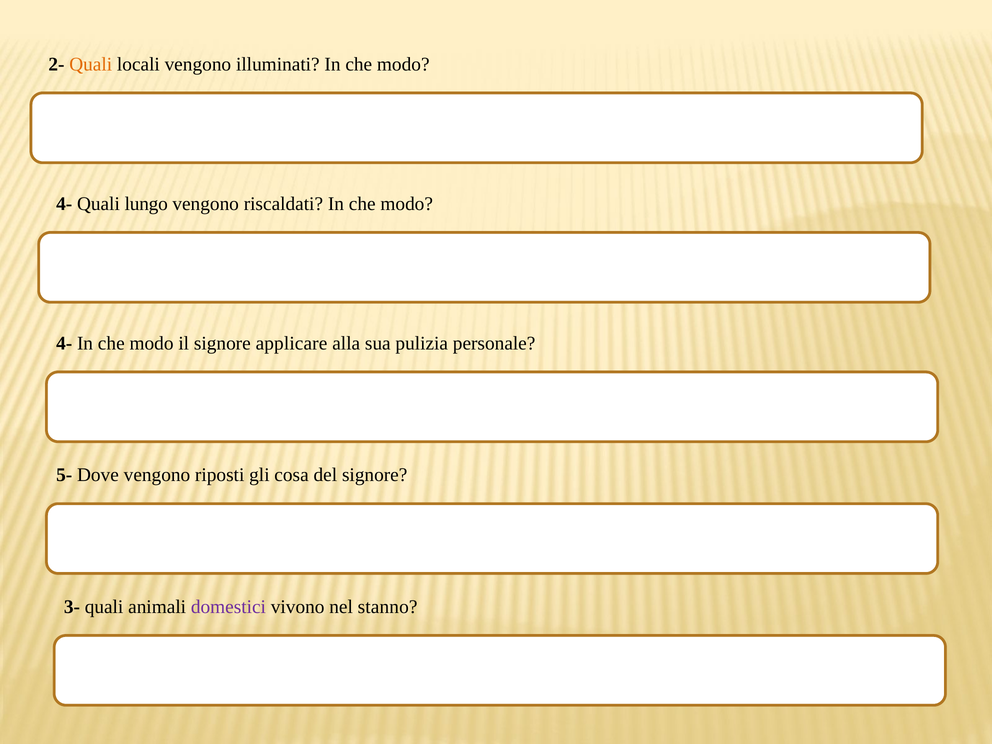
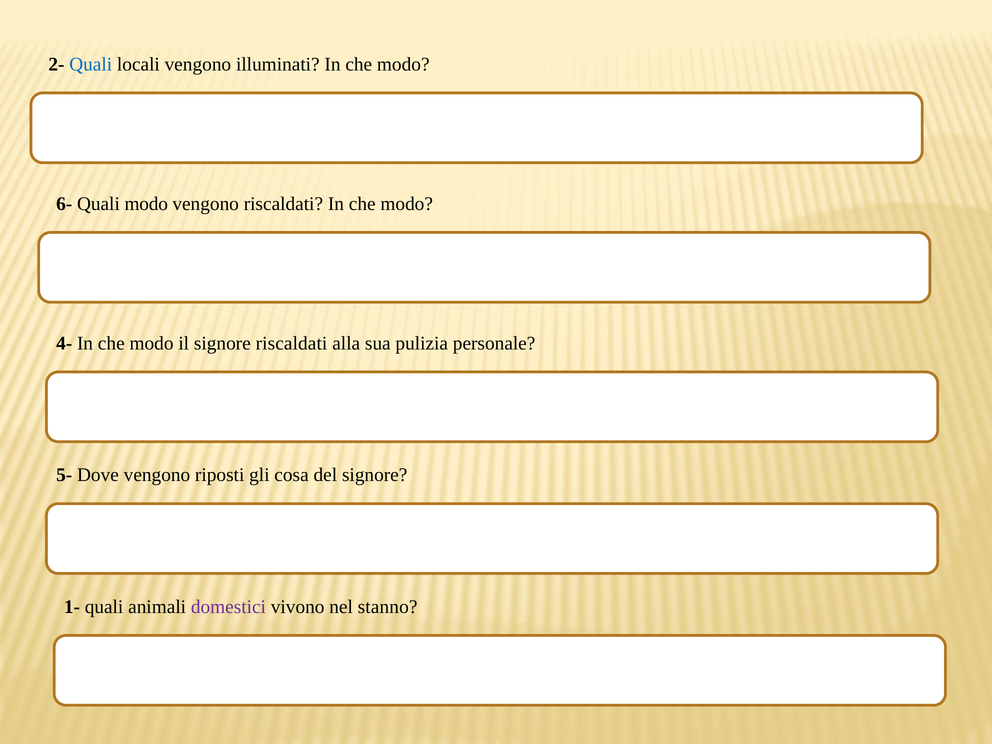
Quali colour: orange -> blue (91, 64)
4-: 4- -> 6- (64, 204)
Quali lungo: lungo -> modo (146, 204)
signore applicare: applicare -> riscaldati (291, 343)
3-: 3- -> 1- (72, 607)
